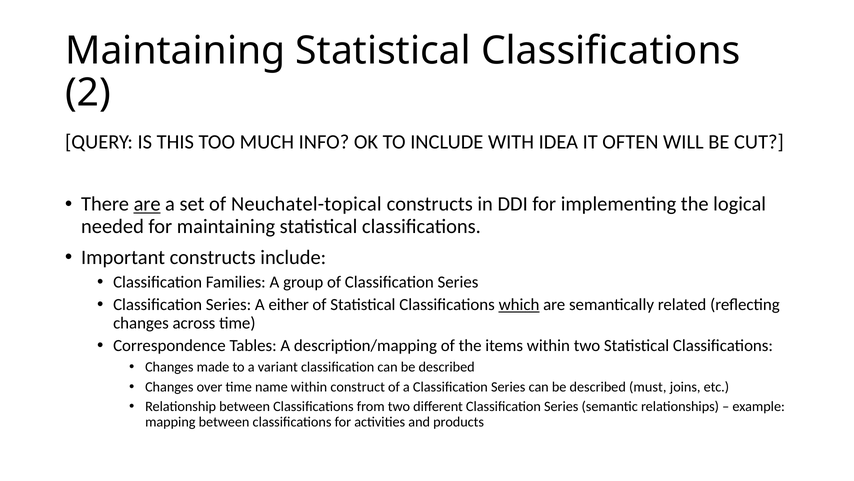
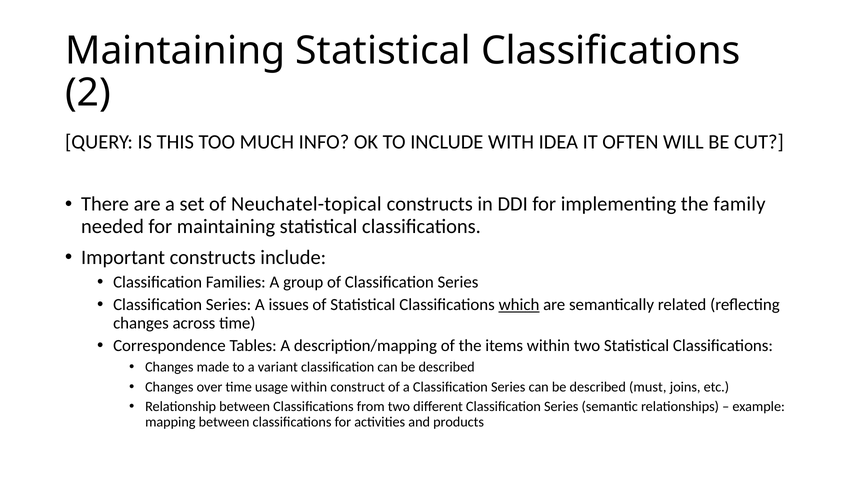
are underline: present -> none (147, 204)
logical: logical -> family (740, 204)
either: either -> issues (289, 304)
name: name -> usage (271, 386)
